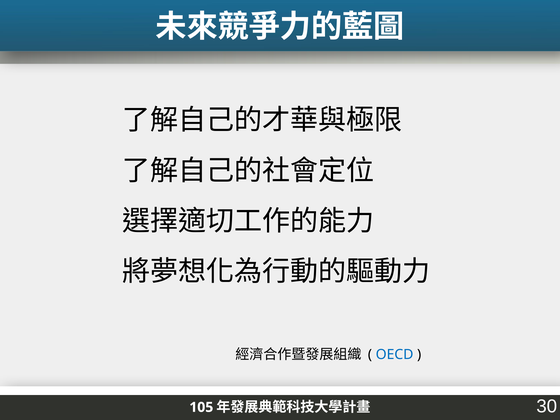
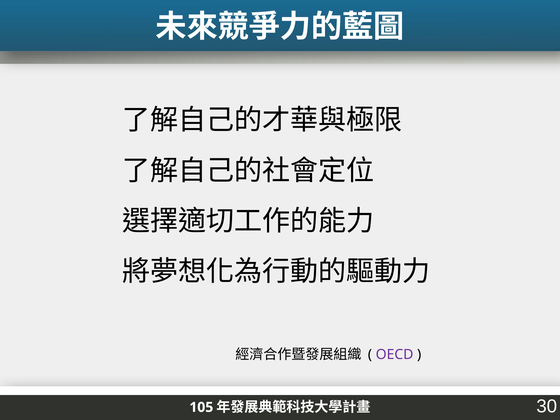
OECD colour: blue -> purple (395, 355)
